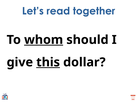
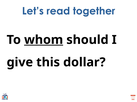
this underline: present -> none (48, 63)
